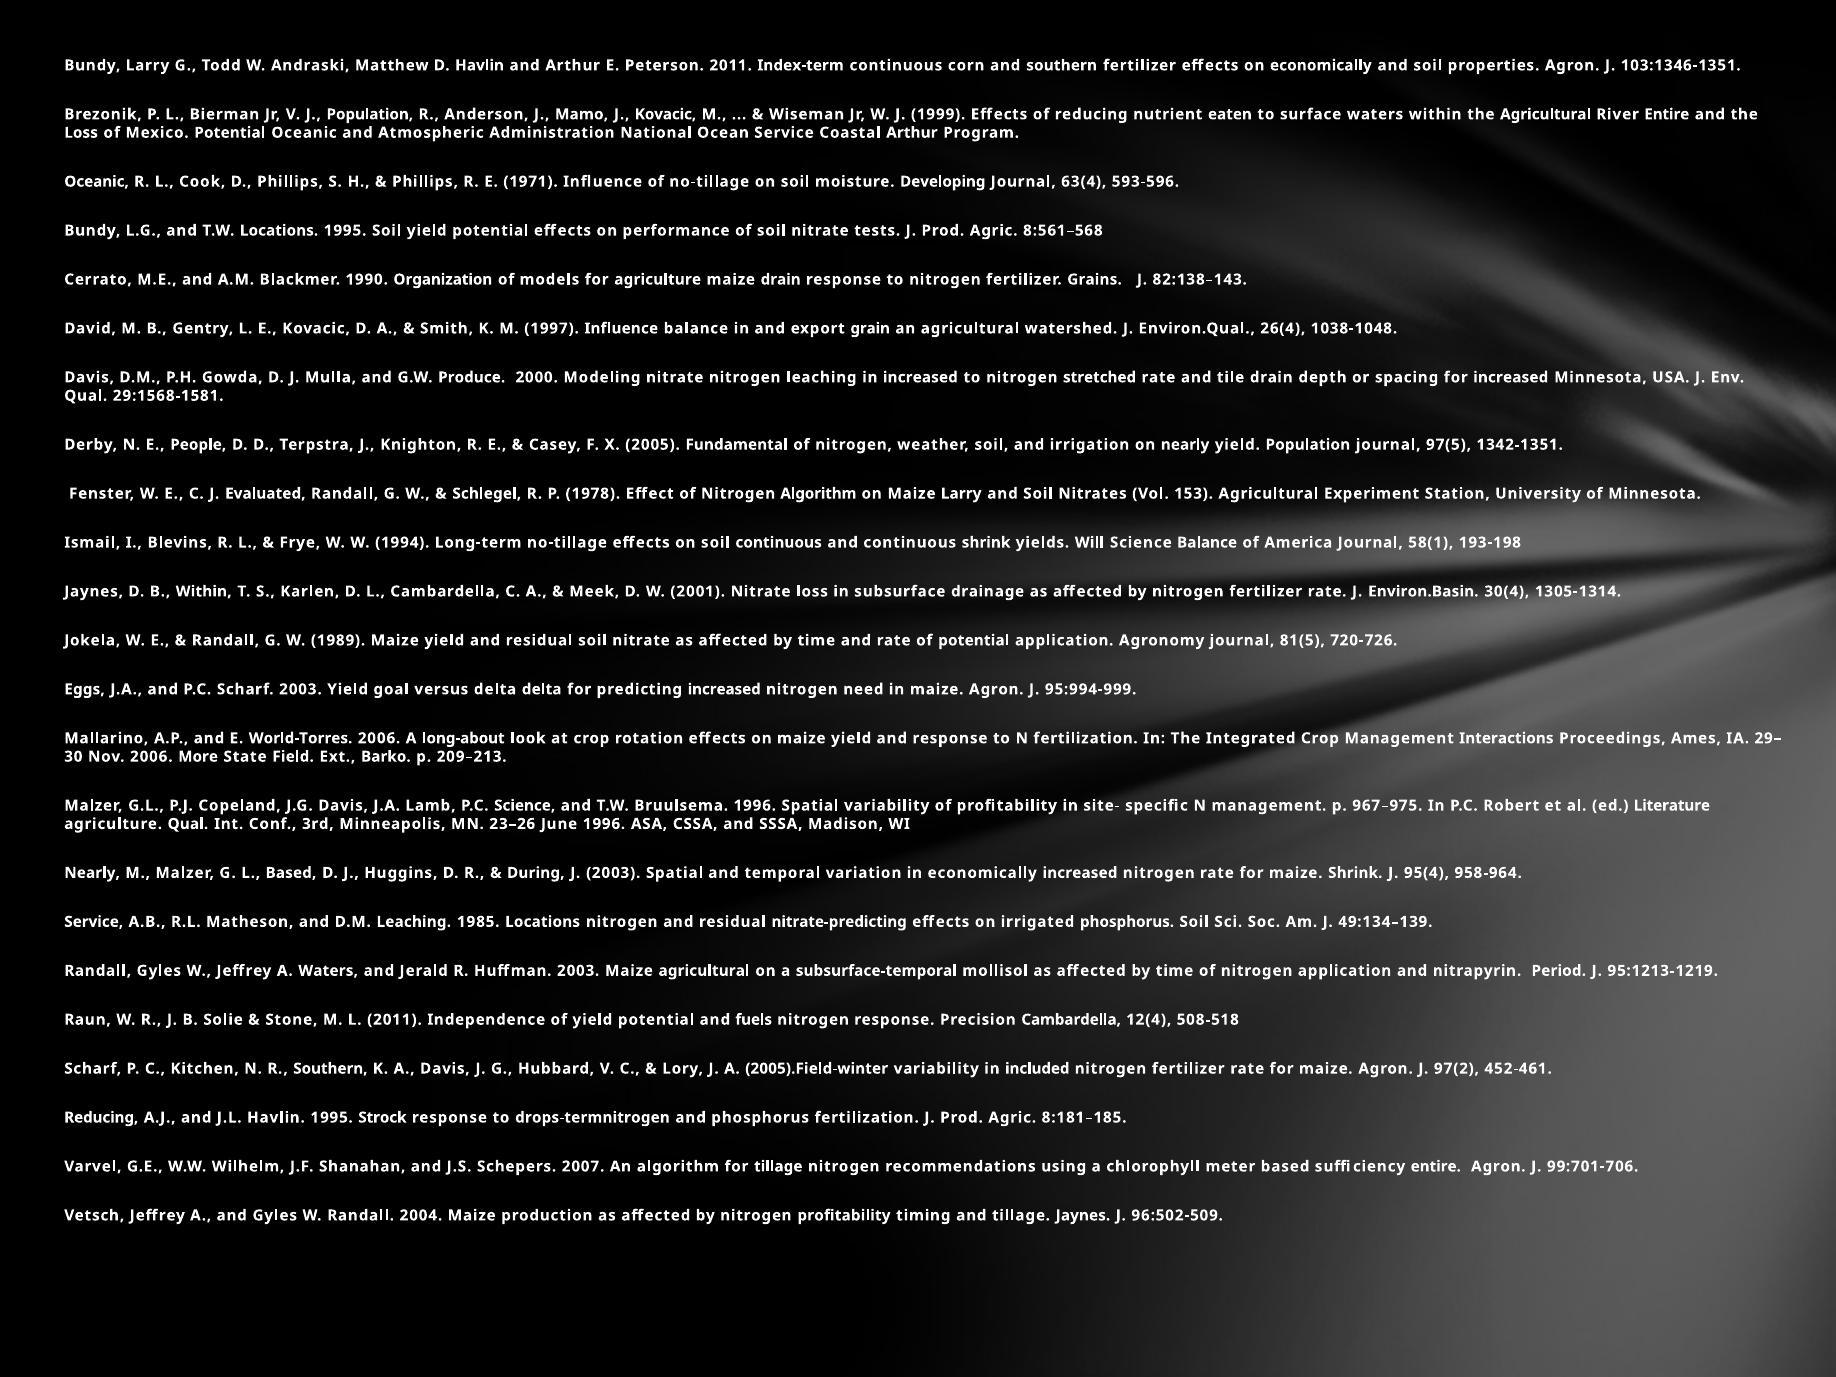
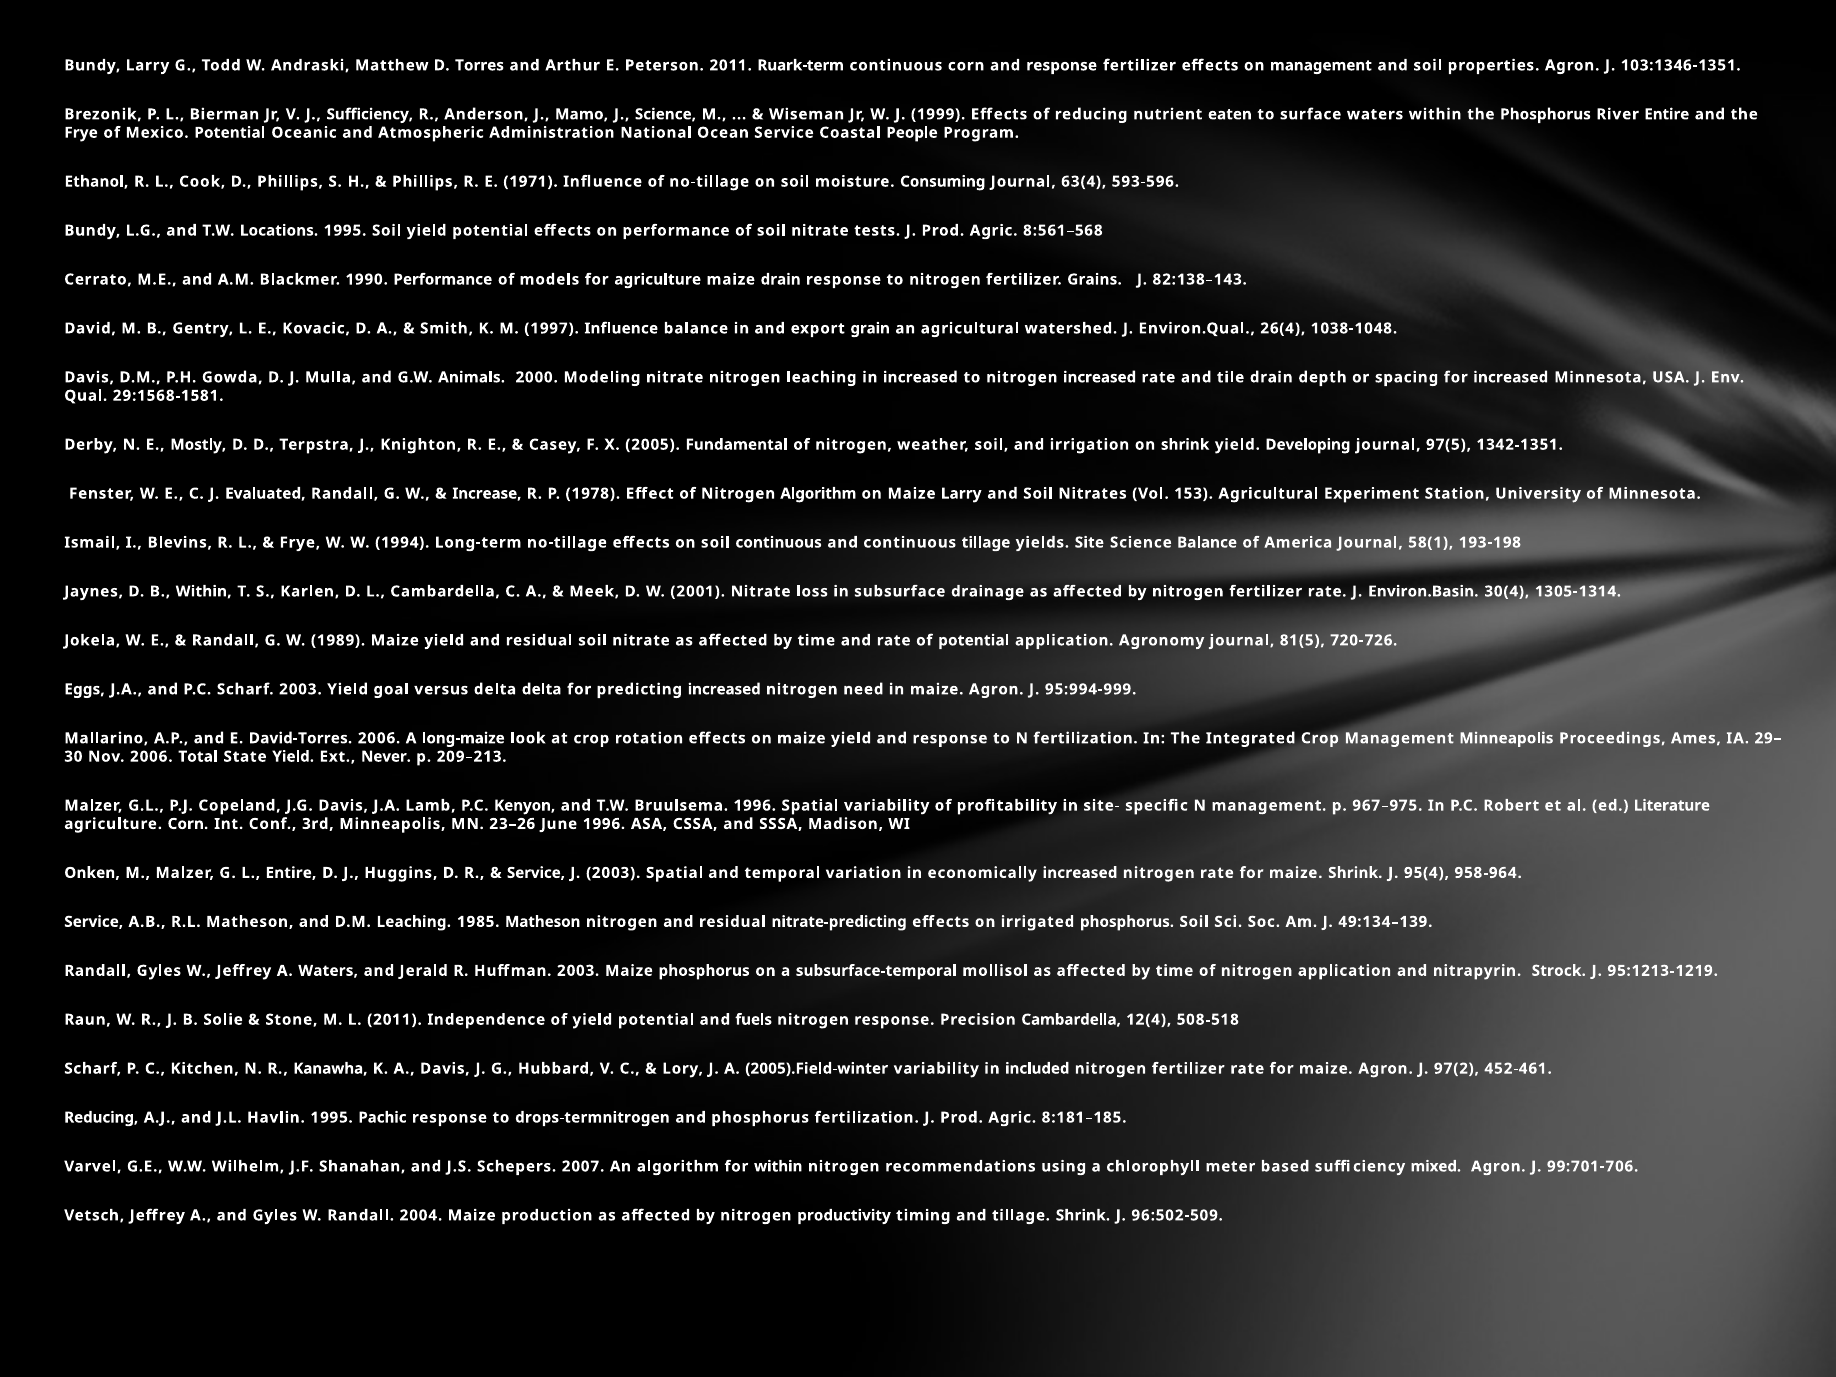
D Havlin: Havlin -> Torres (480, 65)
Index-term: Index-term -> Ruark-term (801, 65)
corn and southern: southern -> response (1062, 65)
on economically: economically -> management (1321, 65)
J Population: Population -> Sufficiency (370, 114)
J Kovacic: Kovacic -> Science (665, 114)
the Agricultural: Agricultural -> Phosphorus (1545, 114)
Loss: Loss -> Frye (81, 133)
Coastal Arthur: Arthur -> People (912, 133)
Oceanic: Oceanic -> Ethanol (96, 182)
Developing: Developing -> Consuming (943, 182)
1990 Organization: Organization -> Performance (443, 279)
Produce: Produce -> Animals (472, 377)
nitrogen stretched: stretched -> increased (1100, 377)
People: People -> Mostly (198, 445)
on nearly: nearly -> shrink (1185, 445)
yield Population: Population -> Developing (1308, 445)
Schlegel: Schlegel -> Increase (487, 494)
continuous shrink: shrink -> tillage (986, 542)
Will: Will -> Site (1089, 542)
World-Torres: World-Torres -> David-Torres (301, 738)
long-about: long-about -> long-maize (463, 738)
Management Interactions: Interactions -> Minneapolis (1506, 738)
More: More -> Total (198, 757)
State Field: Field -> Yield (293, 757)
Barko: Barko -> Never (386, 757)
P.C Science: Science -> Kenyon (525, 806)
agriculture Qual: Qual -> Corn (188, 824)
Nearly: Nearly -> Onken (92, 873)
L Based: Based -> Entire (291, 873)
During: During -> Service (536, 873)
1985 Locations: Locations -> Matheson (543, 922)
Maize agricultural: agricultural -> phosphorus (704, 971)
Period: Period -> Strock (1559, 971)
R Southern: Southern -> Kanawha (330, 1069)
Strock: Strock -> Pachic (382, 1118)
for tillage: tillage -> within (778, 1166)
sufficiency entire: entire -> mixed (1436, 1166)
nitrogen profitability: profitability -> productivity (844, 1215)
tillage Jaynes: Jaynes -> Shrink (1083, 1215)
